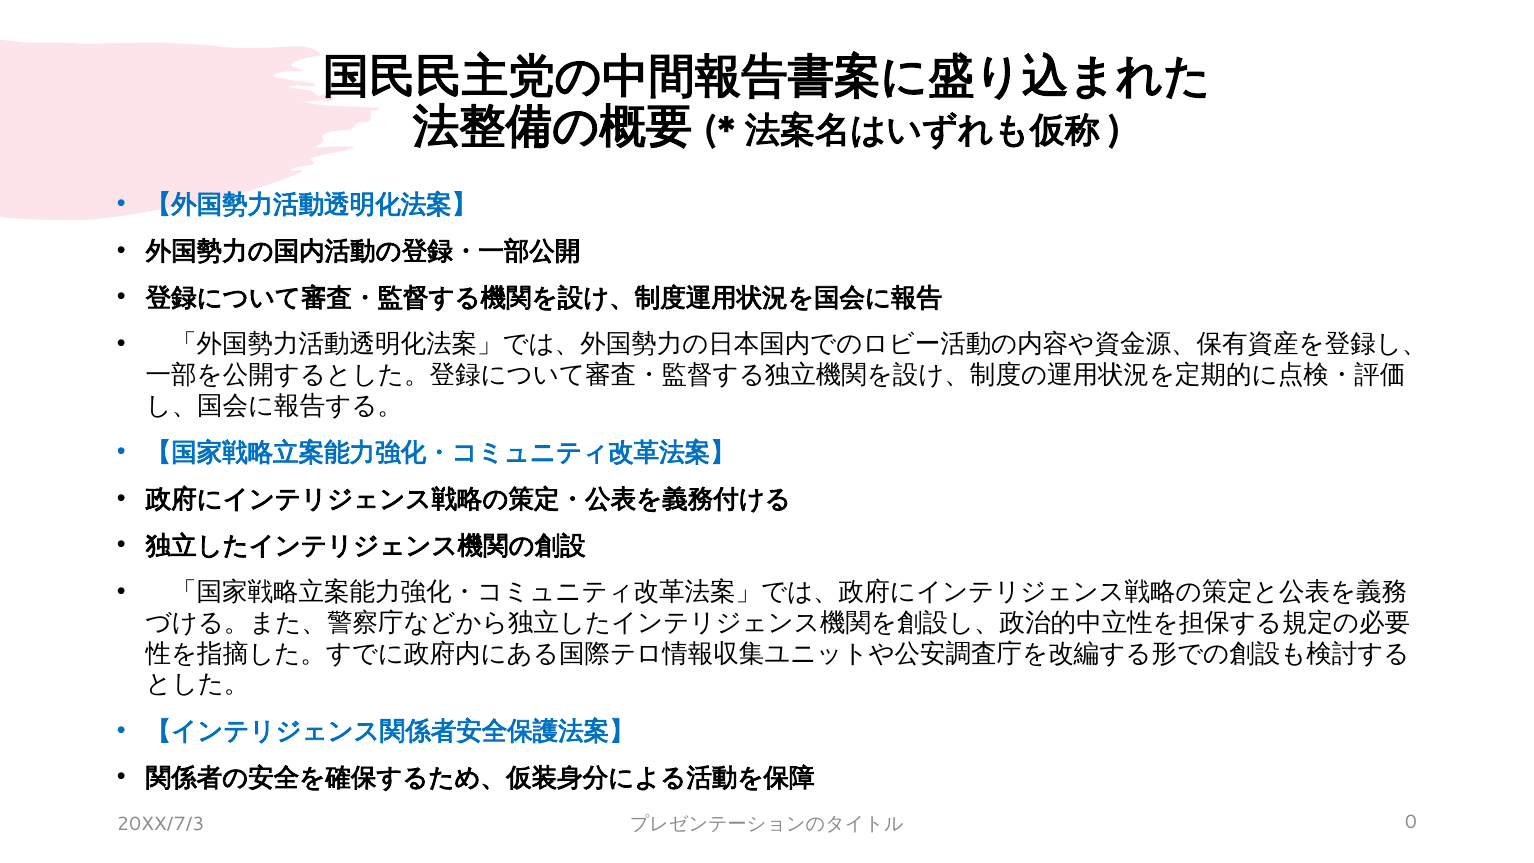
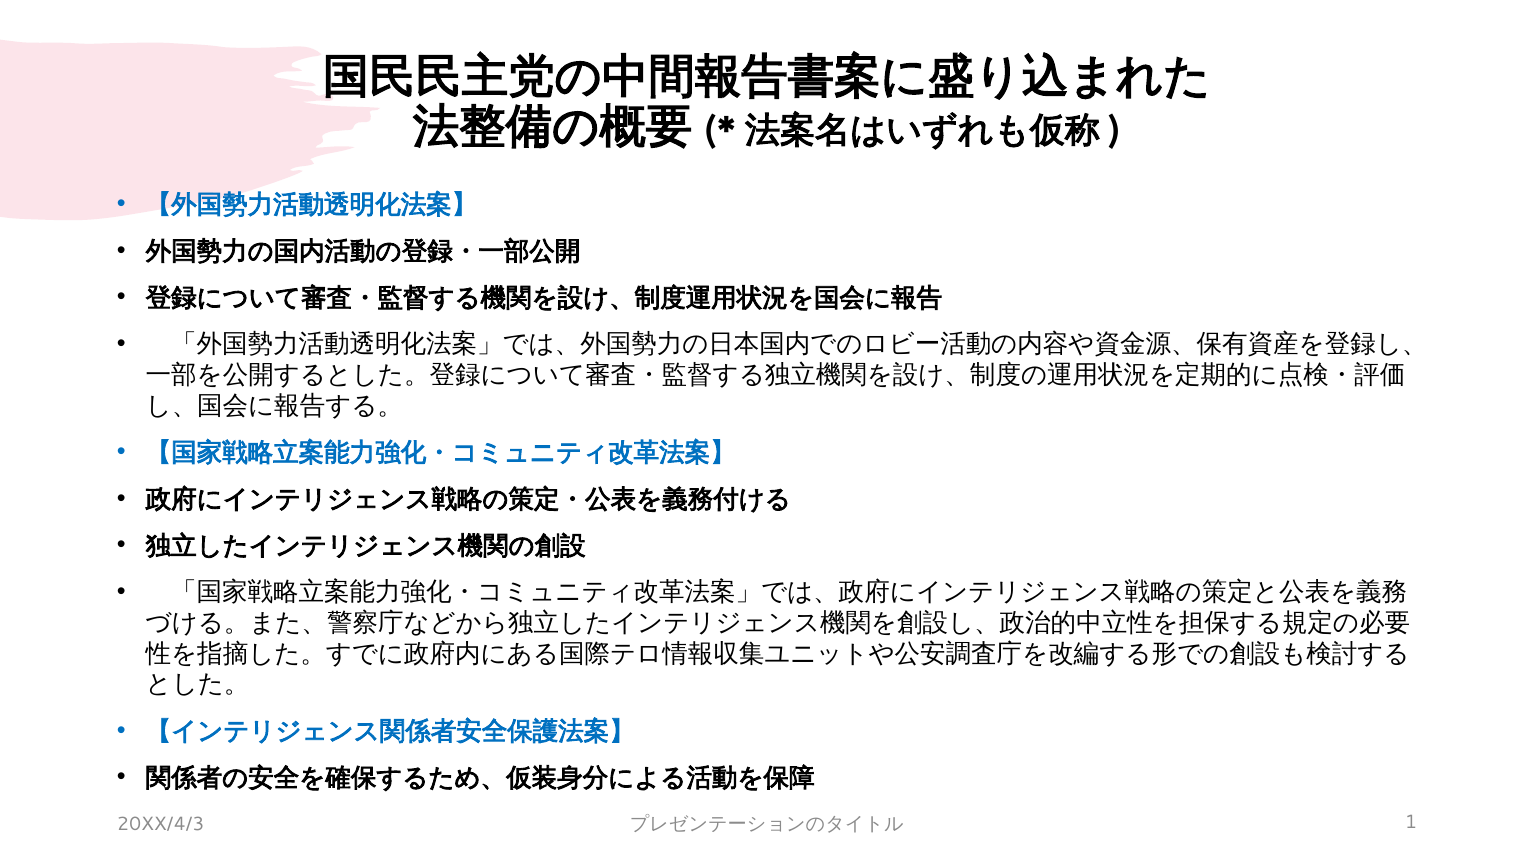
20XX/7/3: 20XX/7/3 -> 20XX/4/3 (161, 824)
0: 0 -> 1 (1411, 822)
